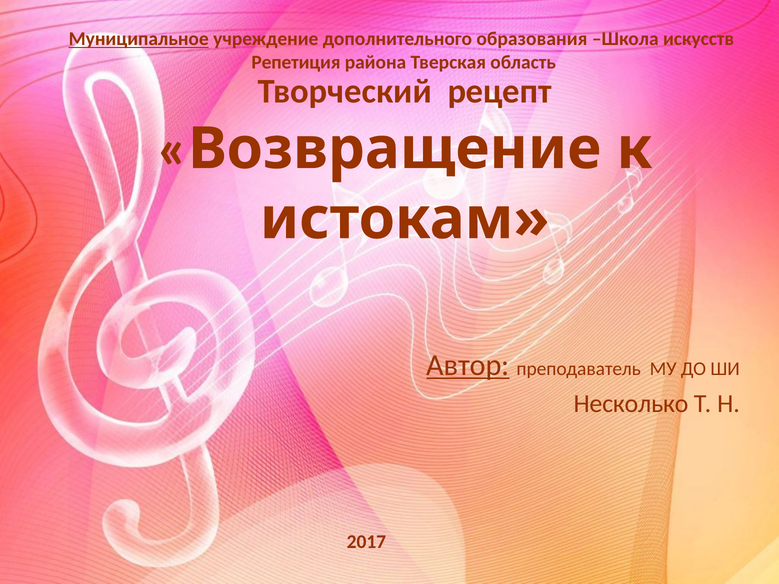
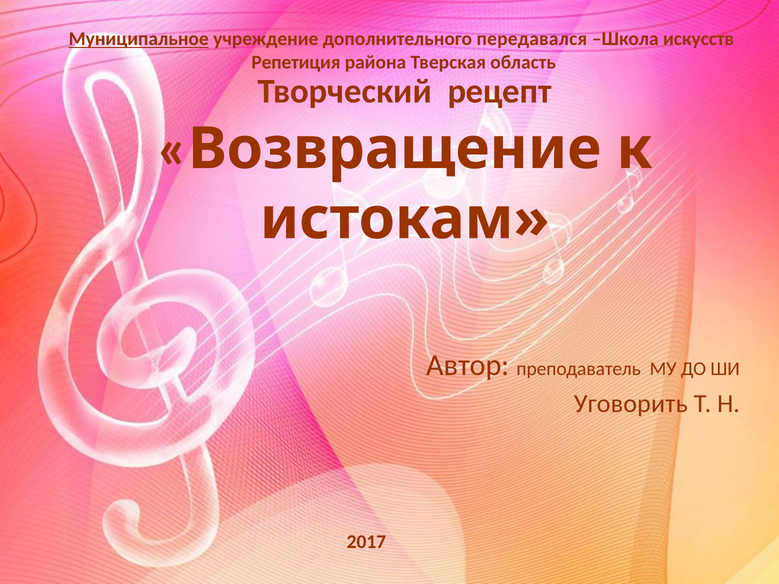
образования: образования -> передавался (532, 39)
Автор underline: present -> none (468, 365)
Несколько: Несколько -> Уговорить (631, 404)
